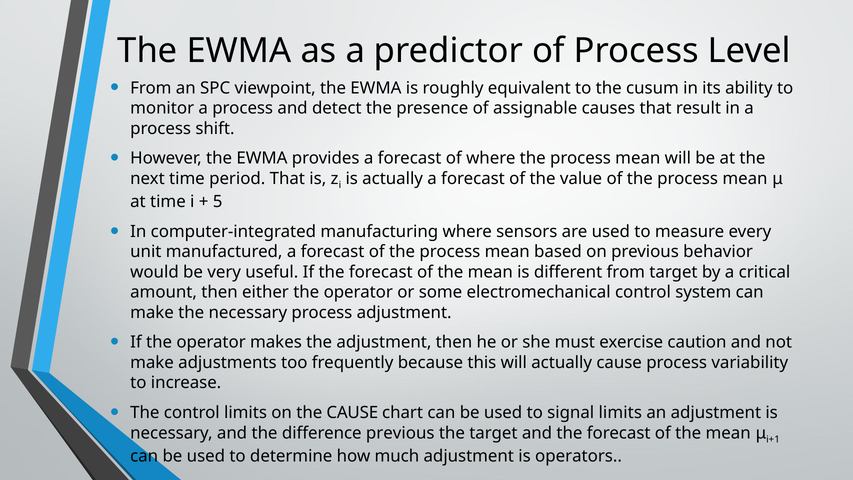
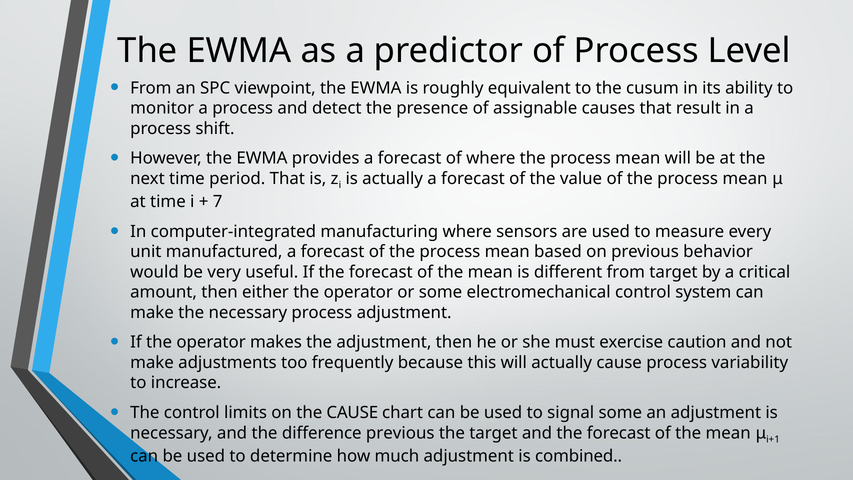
5: 5 -> 7 (218, 202)
signal limits: limits -> some (620, 413)
operators: operators -> combined (579, 456)
